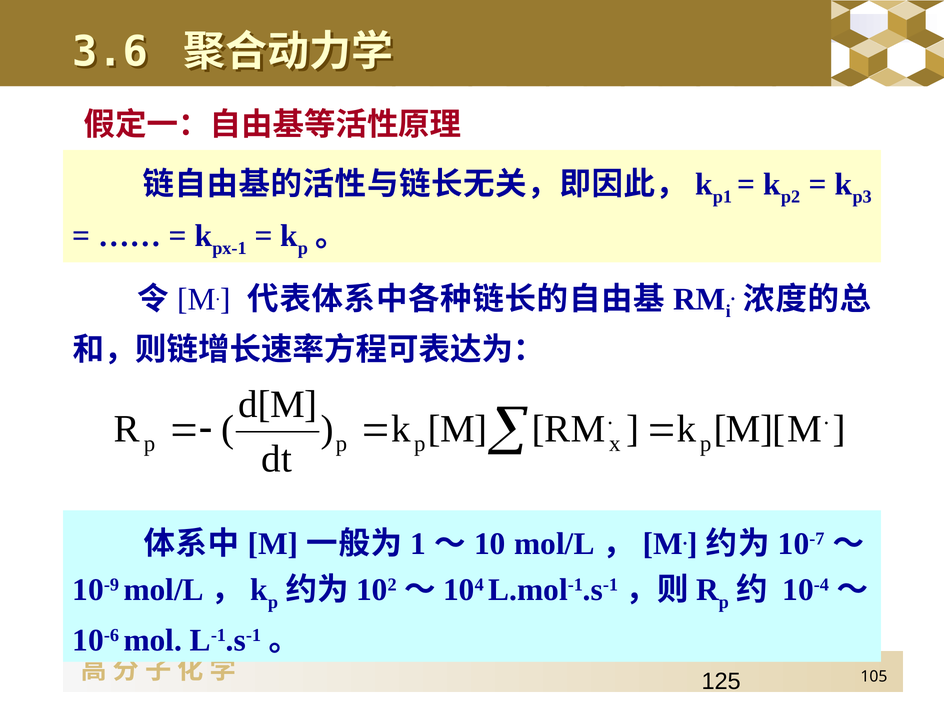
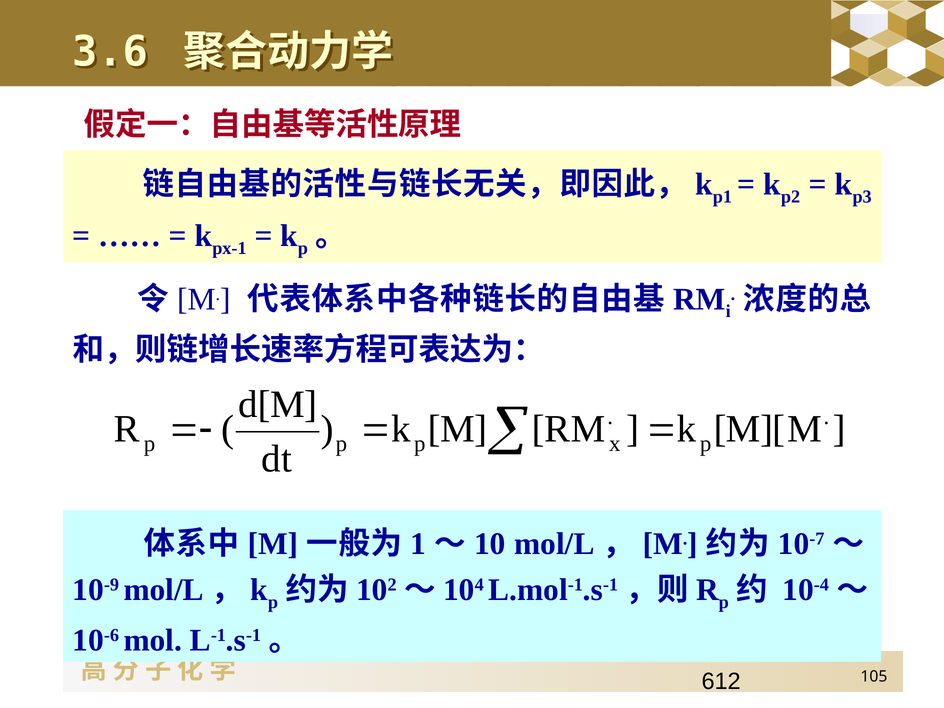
125: 125 -> 612 (721, 681)
